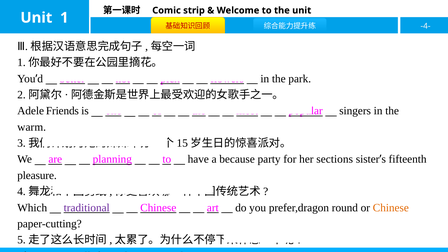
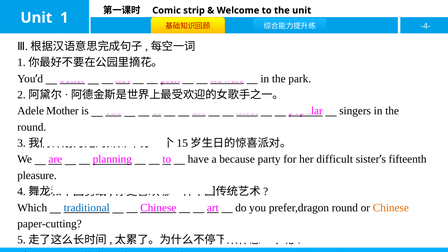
Friends: Friends -> Mother (62, 111)
warm: warm -> round (32, 127)
sections: sections -> difficult (335, 159)
traditional colour: purple -> blue (87, 208)
